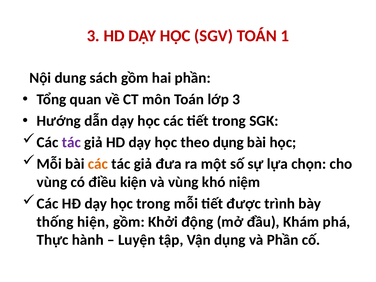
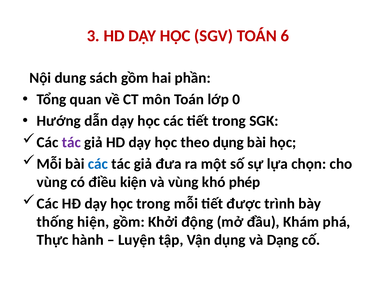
1: 1 -> 6 (285, 36)
lớp 3: 3 -> 0 (236, 99)
các colour: orange -> blue (98, 164)
niệm: niệm -> phép (245, 182)
và Phần: Phần -> Dạng (283, 240)
